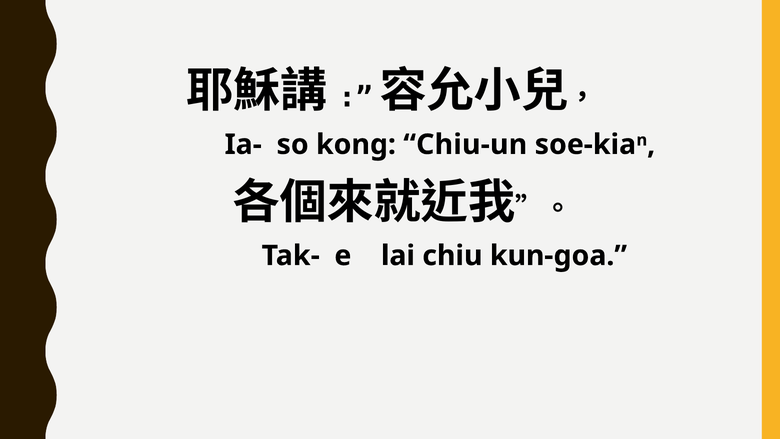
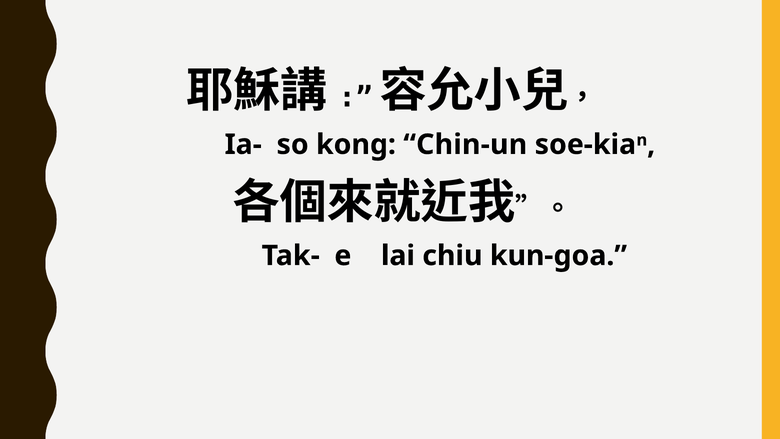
Chiu-un: Chiu-un -> Chin-un (465, 144)
